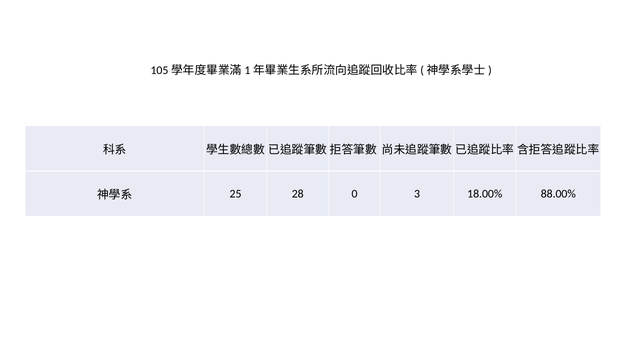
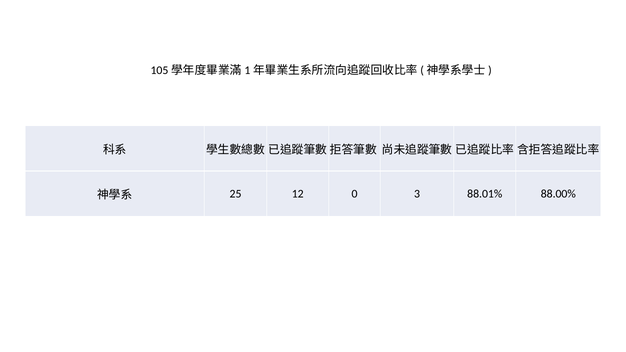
28: 28 -> 12 (298, 194)
18.00%: 18.00% -> 88.01% (485, 194)
